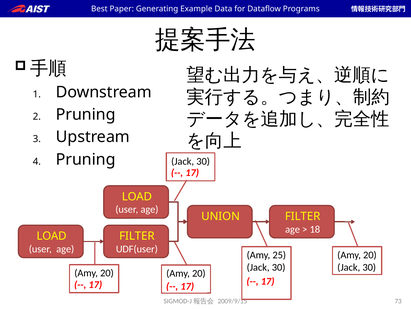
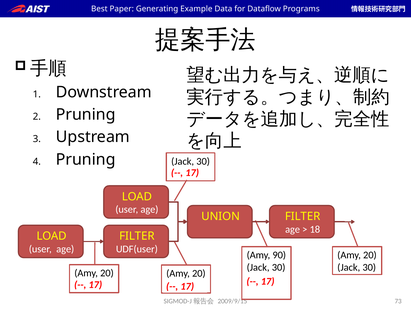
25: 25 -> 90 (279, 255)
